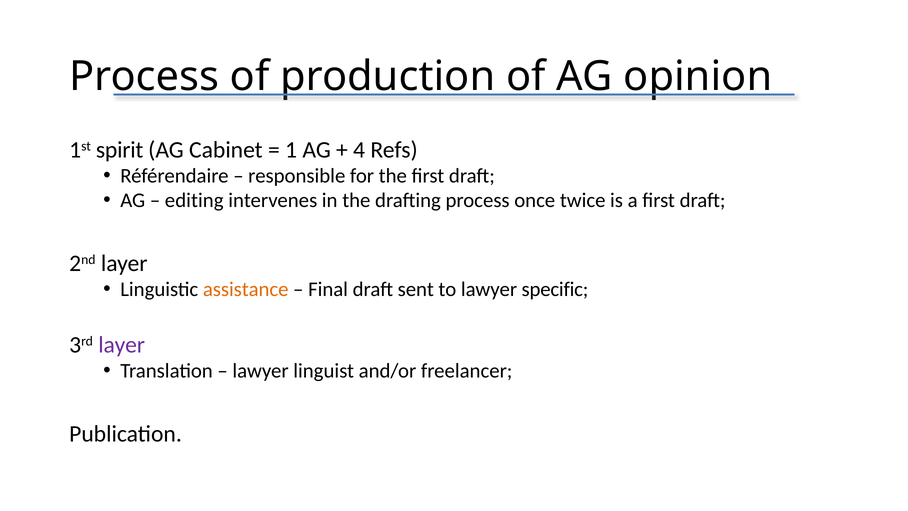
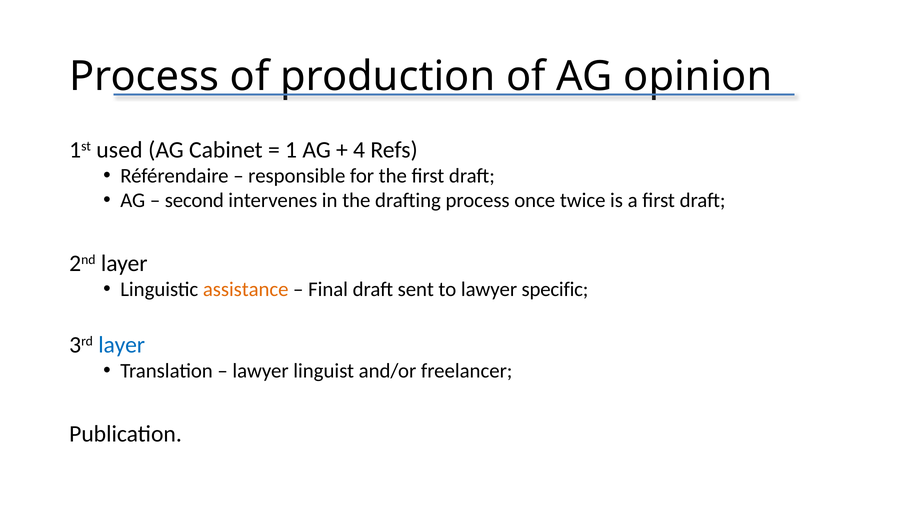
spirit: spirit -> used (119, 150)
editing: editing -> second (194, 201)
layer colour: purple -> blue (122, 345)
